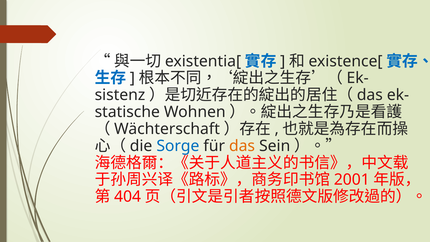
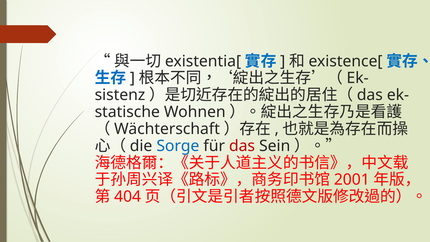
das colour: orange -> red (242, 146)
